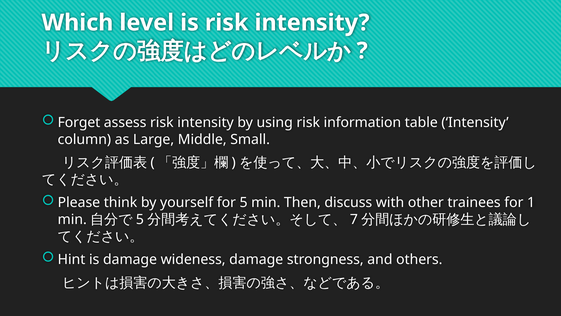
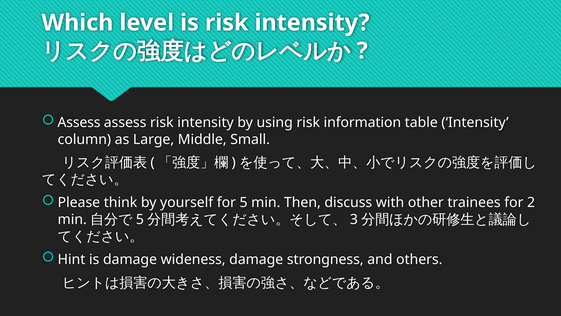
Forget: Forget -> Assess (79, 122)
1: 1 -> 2 (531, 202)
7: 7 -> 3 (354, 219)
